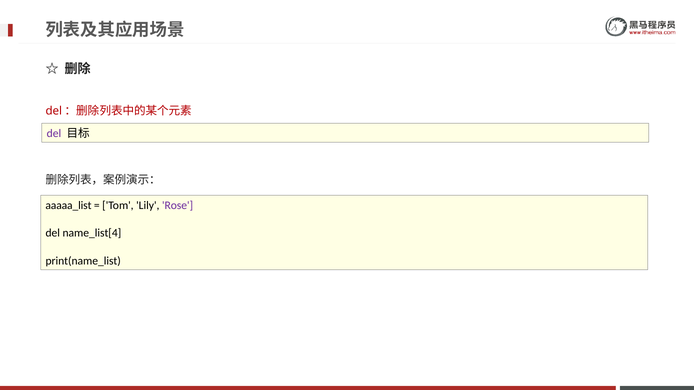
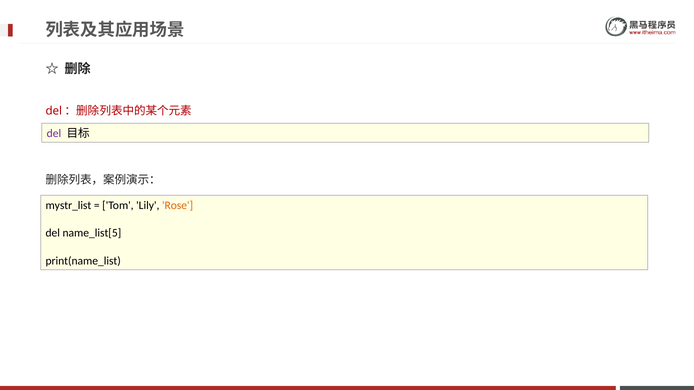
aaaaa_list: aaaaa_list -> mystr_list (68, 205)
Rose colour: purple -> orange (178, 205)
name_list[4: name_list[4 -> name_list[5 (92, 233)
